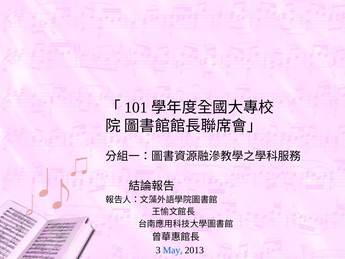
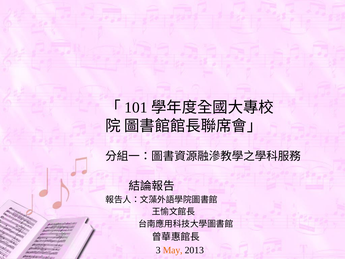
May colour: blue -> orange (173, 250)
